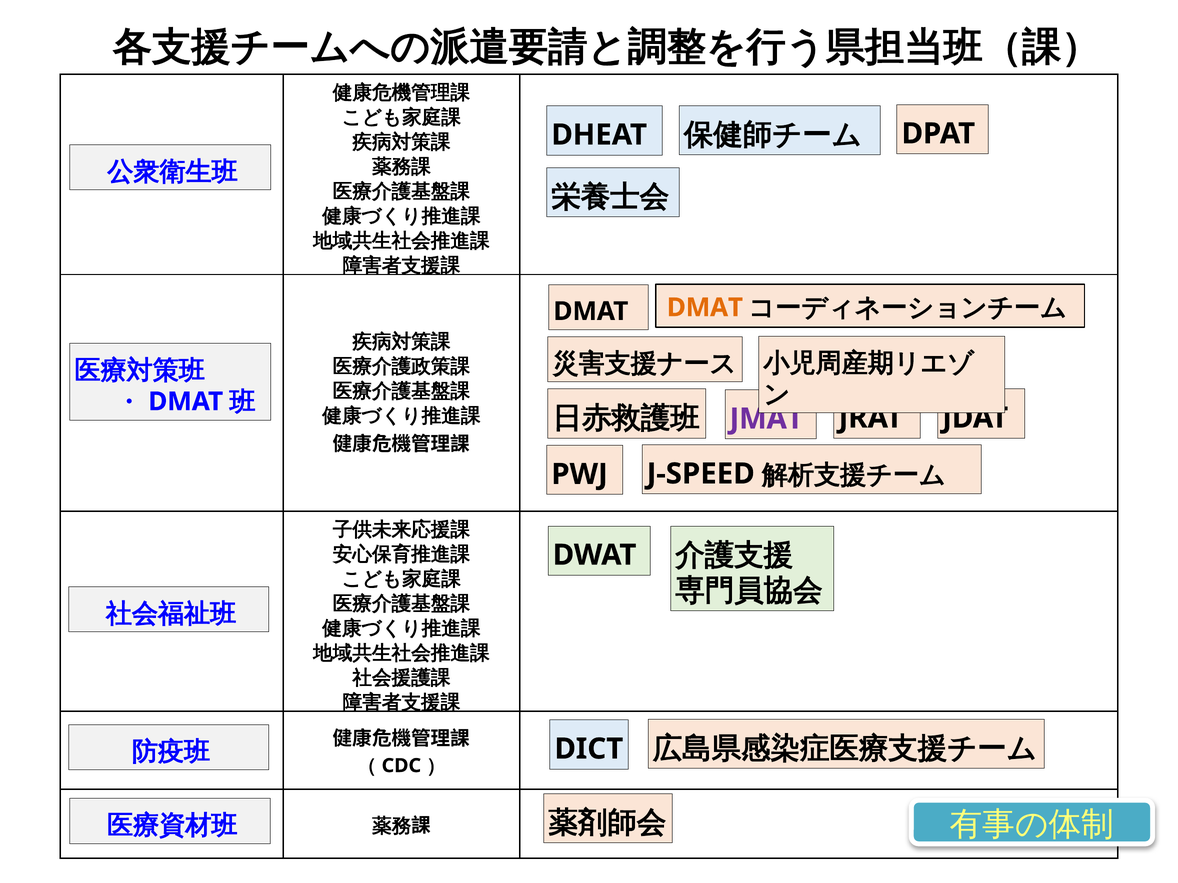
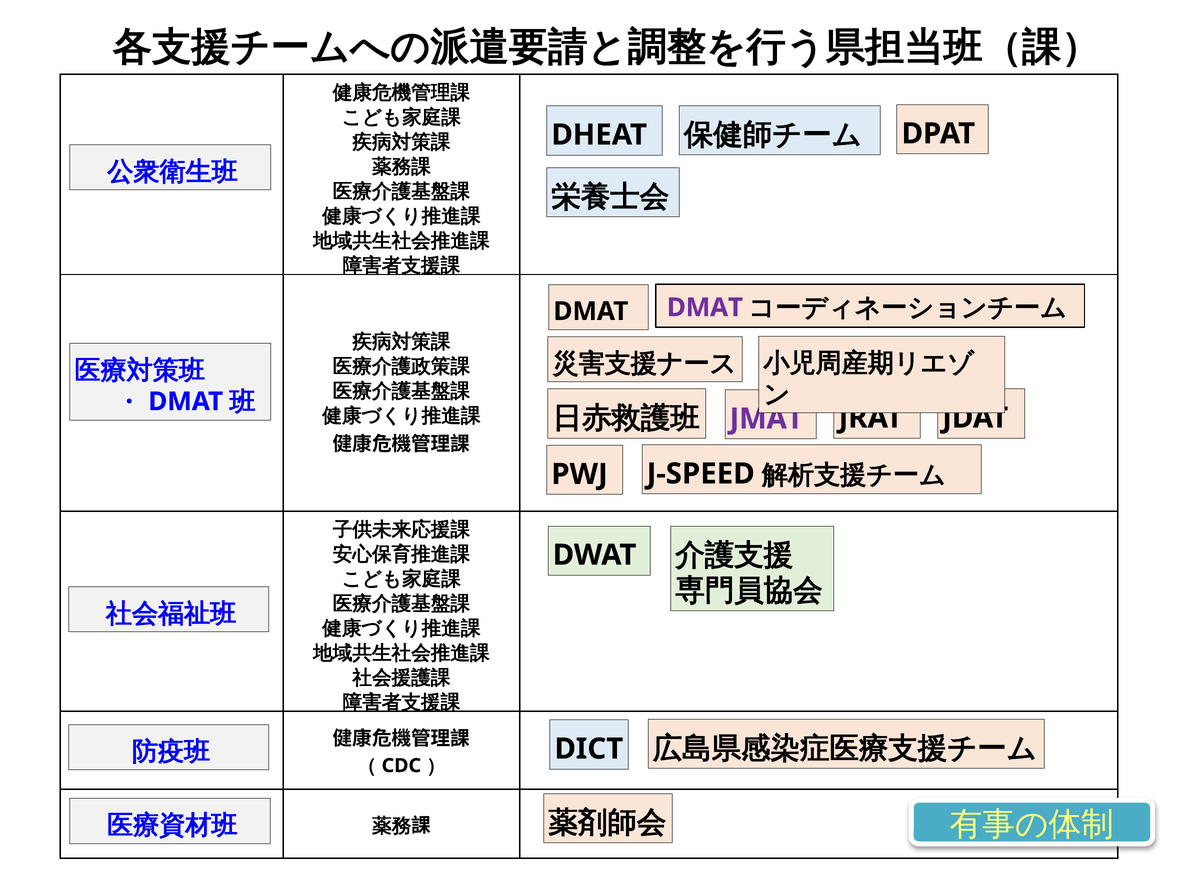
DMAT colour: orange -> purple (705, 308)
